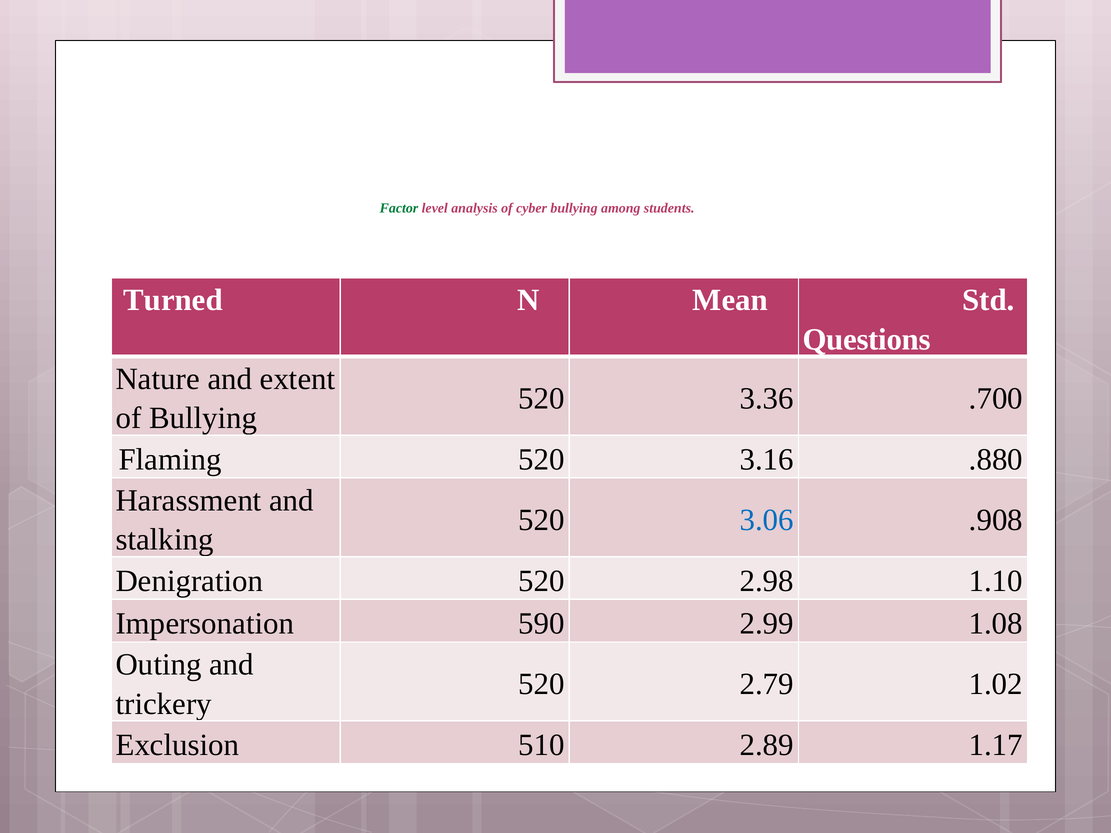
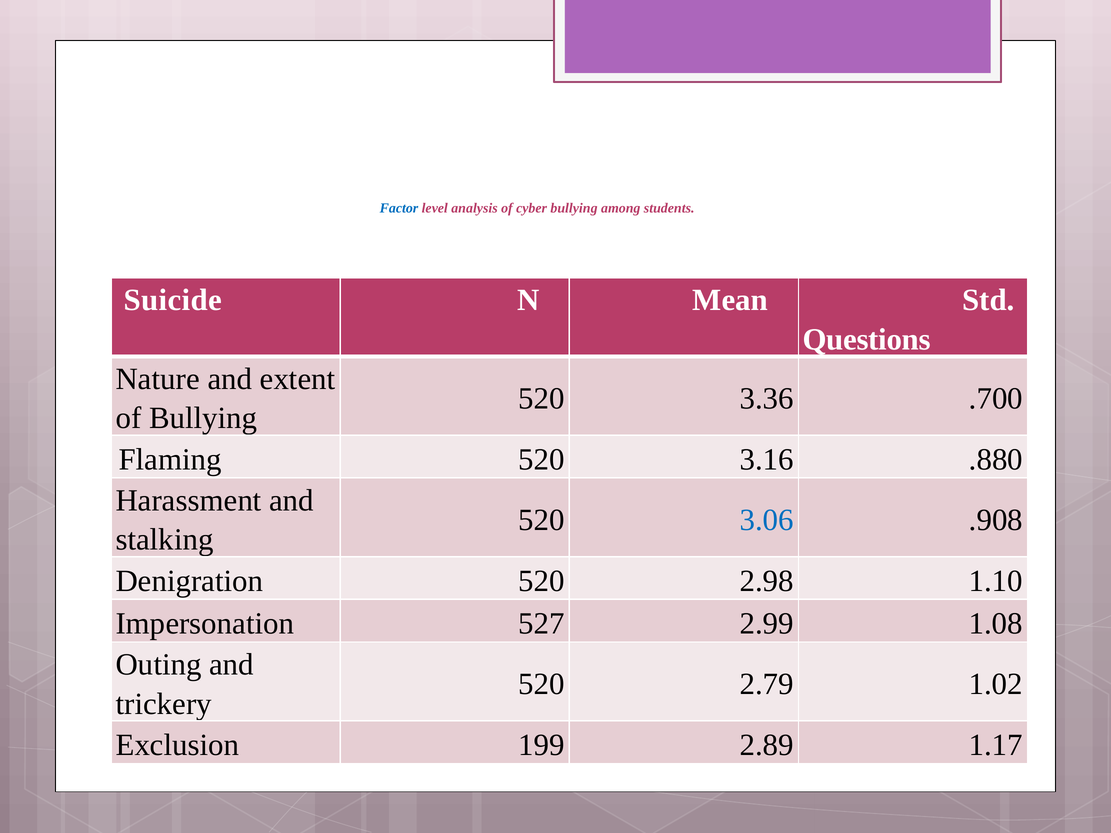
Factor colour: green -> blue (399, 208)
Turned: Turned -> Suicide (173, 300)
590: 590 -> 527 (542, 624)
510: 510 -> 199 (542, 745)
